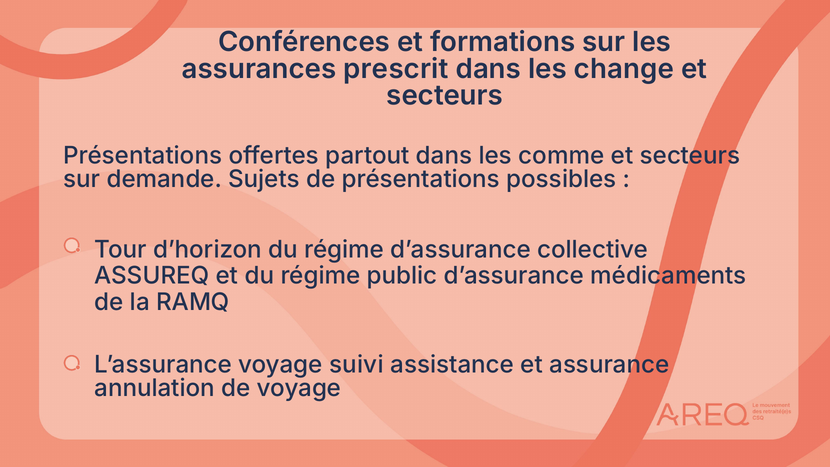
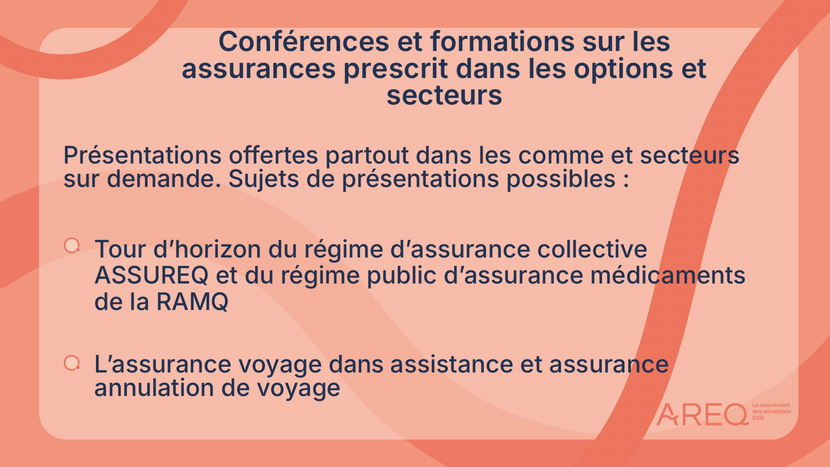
change: change -> options (624, 69)
voyage suivi: suivi -> dans (357, 365)
